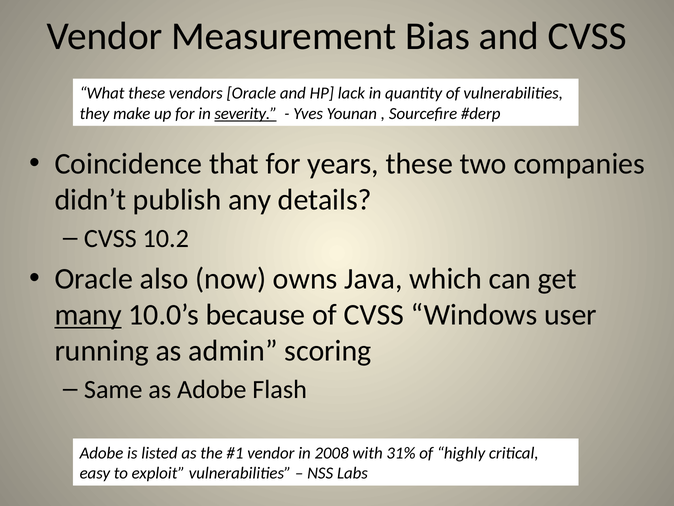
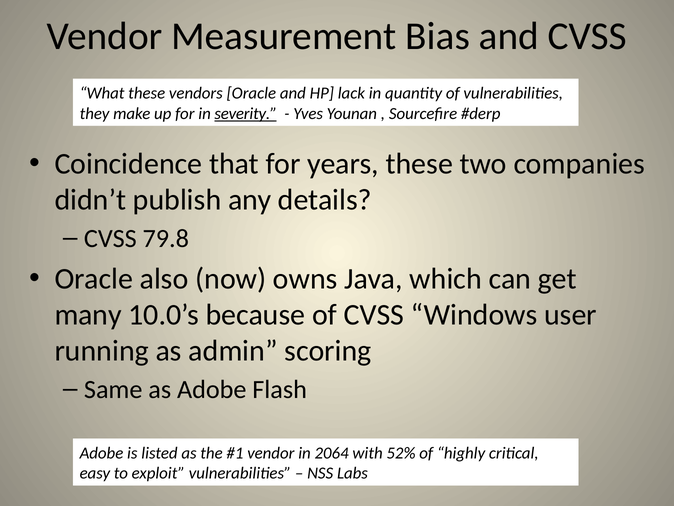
10.2: 10.2 -> 79.8 (166, 239)
many underline: present -> none (88, 314)
2008: 2008 -> 2064 (332, 453)
31%: 31% -> 52% (401, 453)
